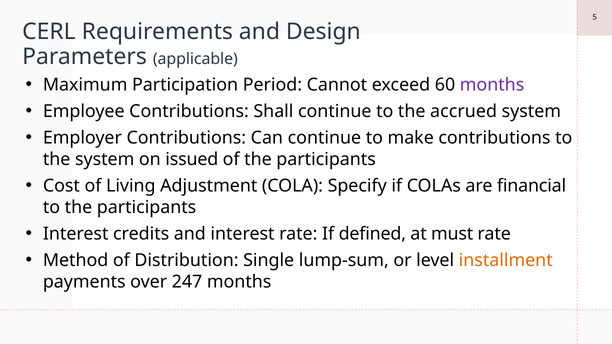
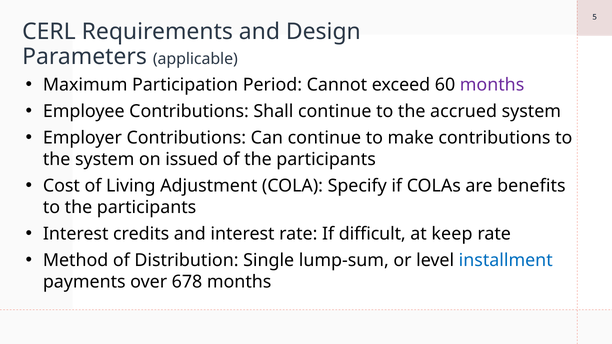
financial: financial -> benefits (531, 186)
defined: defined -> difficult (372, 234)
must: must -> keep (452, 234)
installment colour: orange -> blue (506, 261)
247: 247 -> 678 (187, 282)
